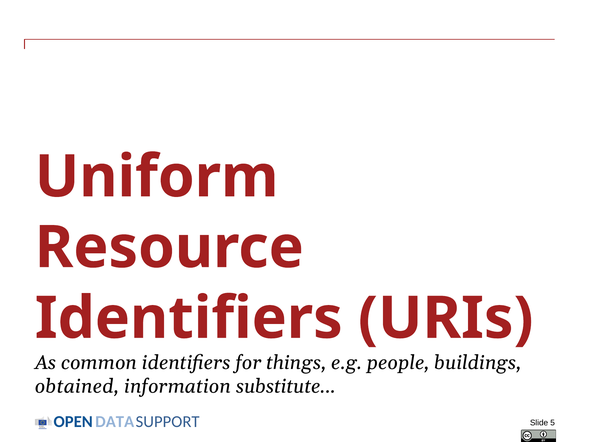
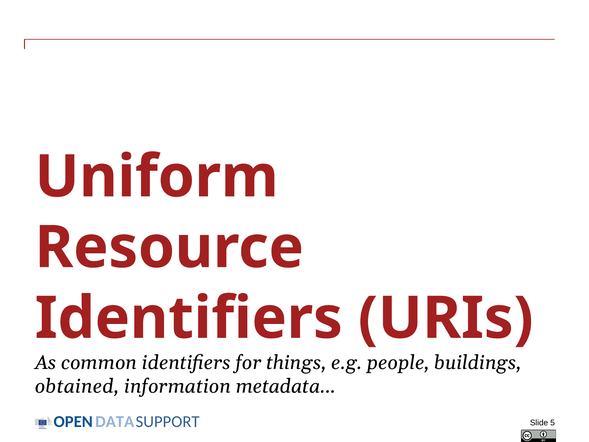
substitute: substitute -> metadata (286, 386)
